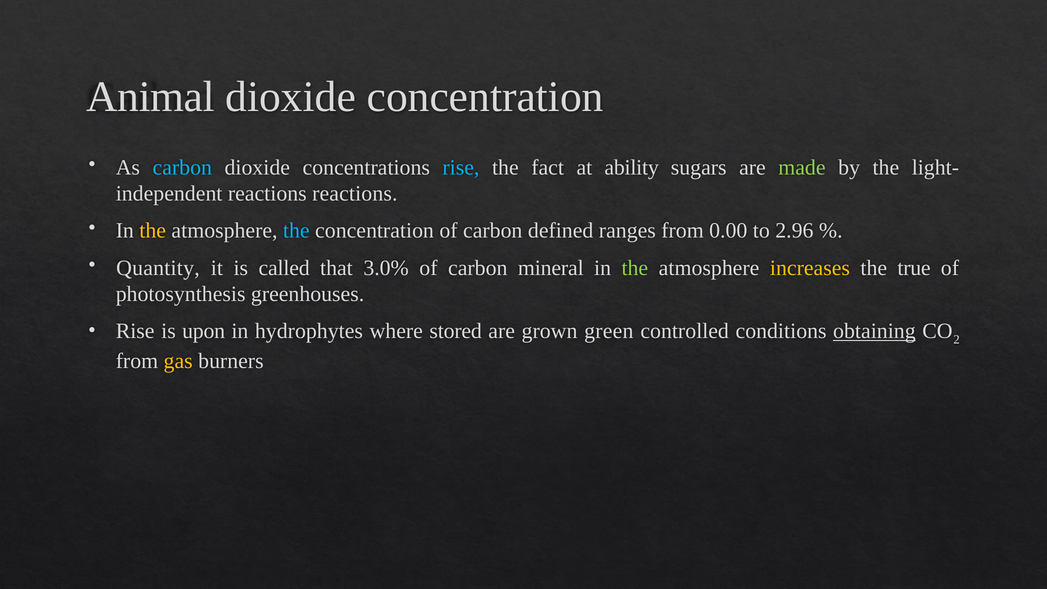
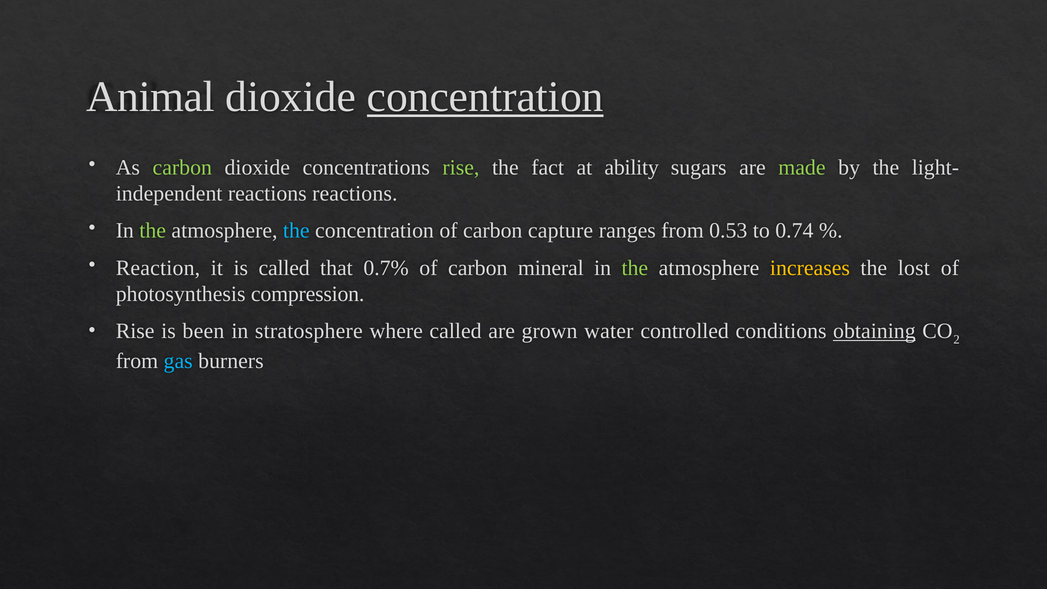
concentration underline: none -> present (485, 97)
carbon colour: light blue -> light green (182, 167)
rise colour: light blue -> light green (461, 167)
the colour: yellow -> light green (153, 231)
defined: defined -> capture (561, 231)
0.00: 0.00 -> 0.53 (728, 231)
2.96: 2.96 -> 0.74 (794, 231)
Quantity: Quantity -> Reaction (158, 268)
3.0%: 3.0% -> 0.7% (386, 268)
true: true -> lost (914, 268)
greenhouses: greenhouses -> compression (308, 294)
upon: upon -> been (203, 331)
hydrophytes: hydrophytes -> stratosphere (309, 331)
where stored: stored -> called (456, 331)
green: green -> water (609, 331)
gas colour: yellow -> light blue (178, 361)
